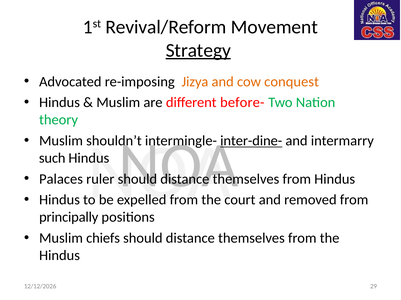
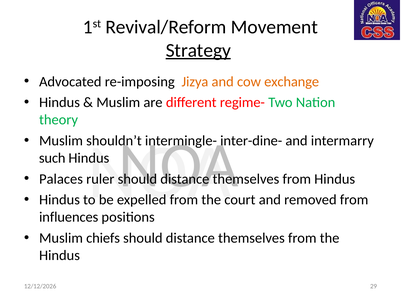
conquest: conquest -> exchange (292, 82)
before-: before- -> regime- (242, 103)
inter-dine- underline: present -> none (251, 141)
principally: principally -> influences (69, 218)
